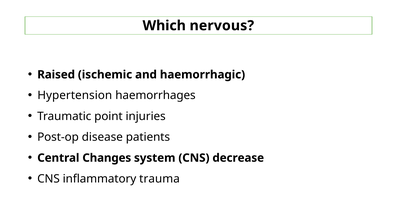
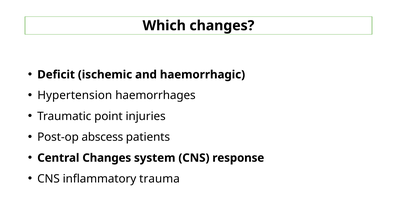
Which nervous: nervous -> changes (222, 26)
Raised: Raised -> Deficit (56, 75)
disease: disease -> abscess (102, 137)
decrease: decrease -> response (238, 158)
